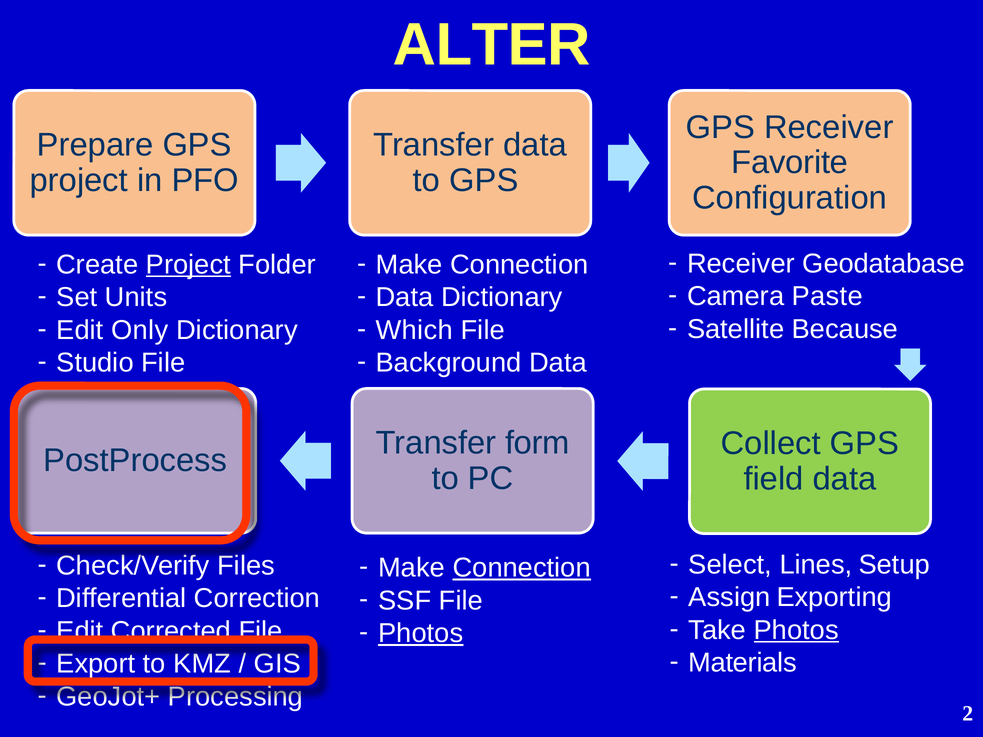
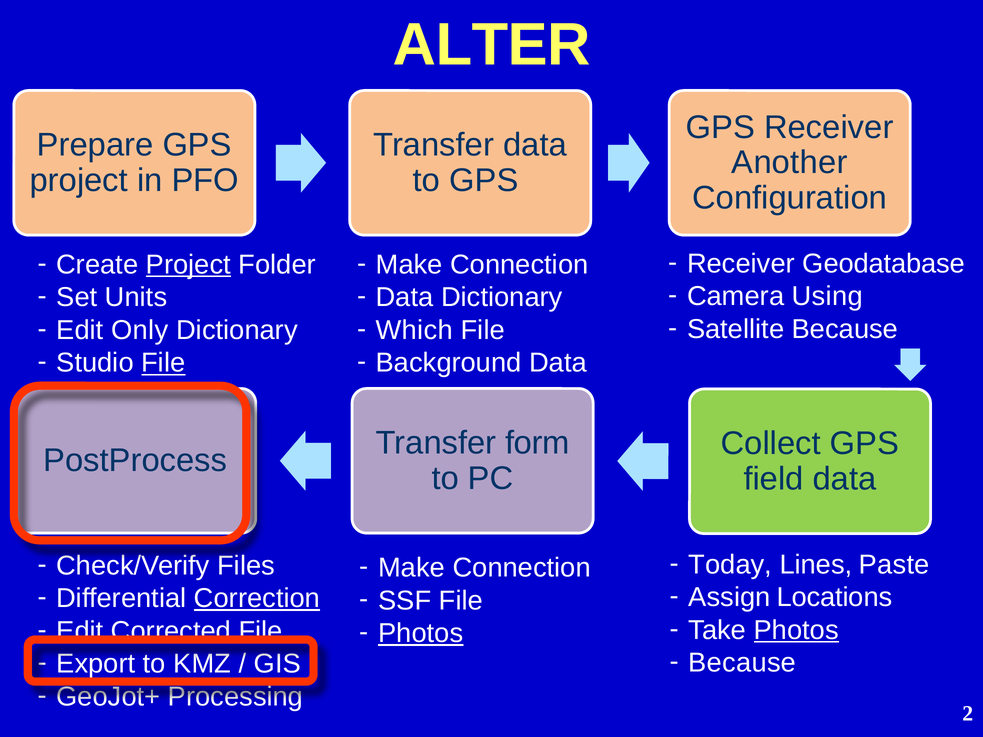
Favorite: Favorite -> Another (790, 163)
Paste: Paste -> Using (827, 296)
File underline: none -> present (163, 363)
Select: Select -> Today (730, 565)
Setup: Setup -> Paste (894, 565)
Connection underline: present -> none (522, 568)
Exporting: Exporting -> Locations (834, 598)
Correction underline: none -> present (257, 599)
Materials: Materials -> Because (742, 663)
